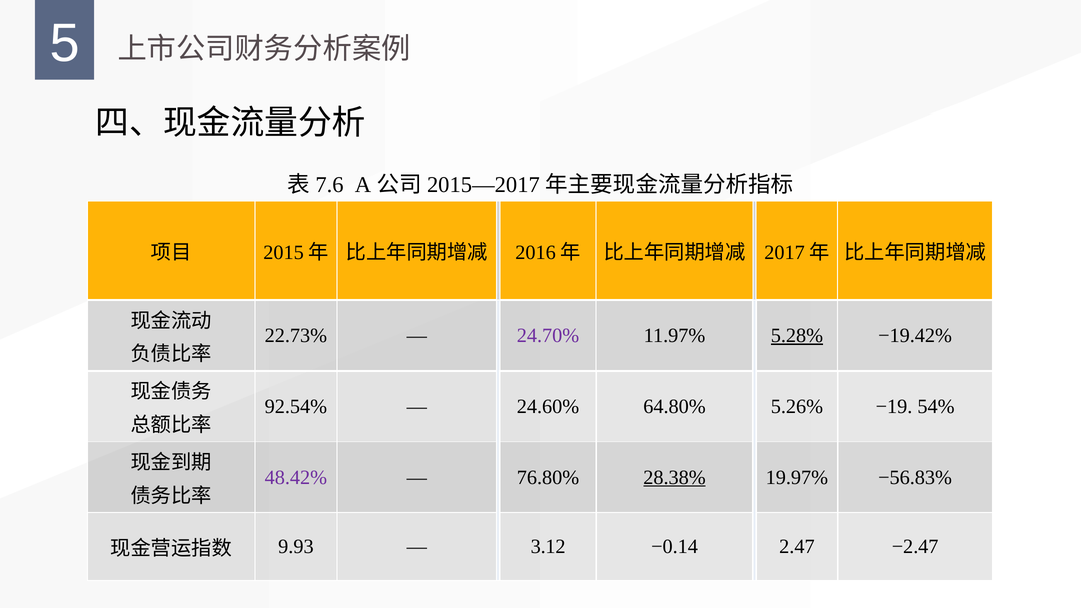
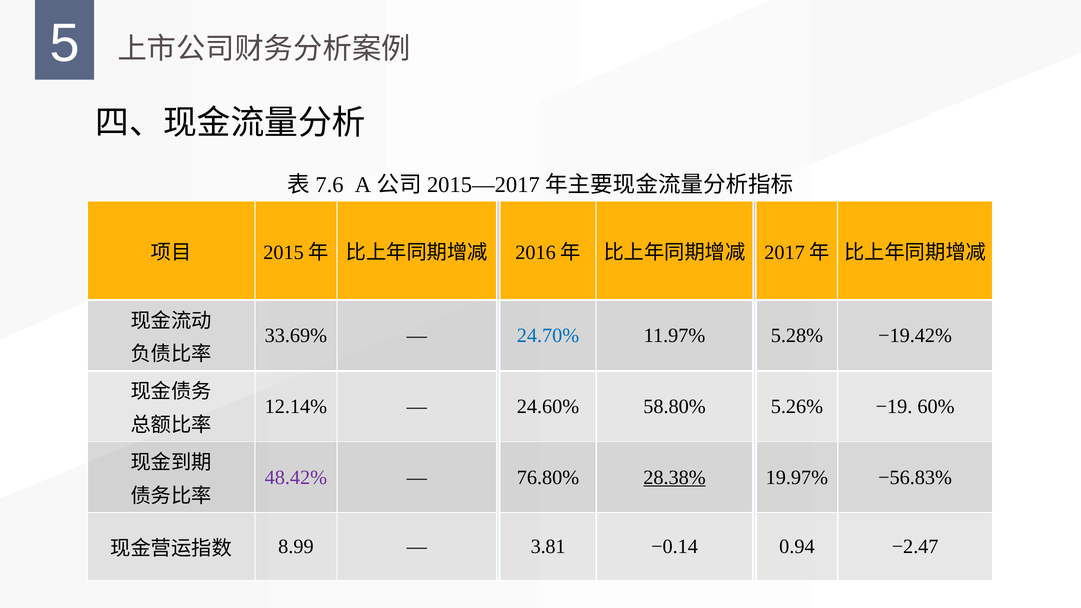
22.73%: 22.73% -> 33.69% (296, 336)
24.70% colour: purple -> blue (548, 336)
5.28% underline: present -> none (797, 336)
92.54%: 92.54% -> 12.14% (296, 407)
64.80%: 64.80% -> 58.80% (675, 407)
54%: 54% -> 60% (936, 407)
9.93: 9.93 -> 8.99 (296, 547)
3.12: 3.12 -> 3.81 (548, 547)
2.47: 2.47 -> 0.94 (797, 547)
